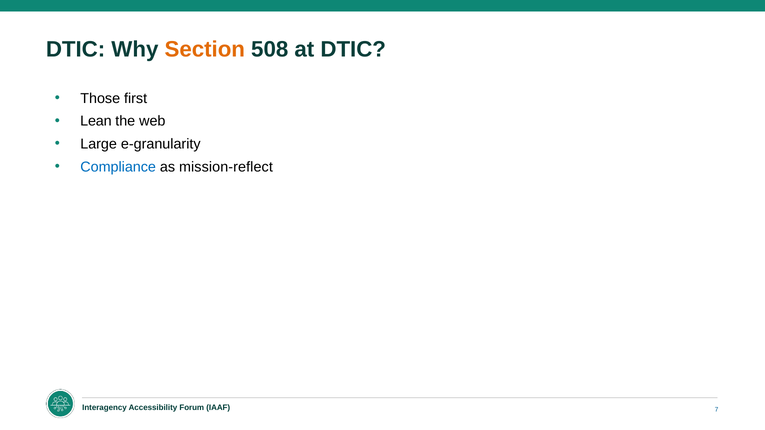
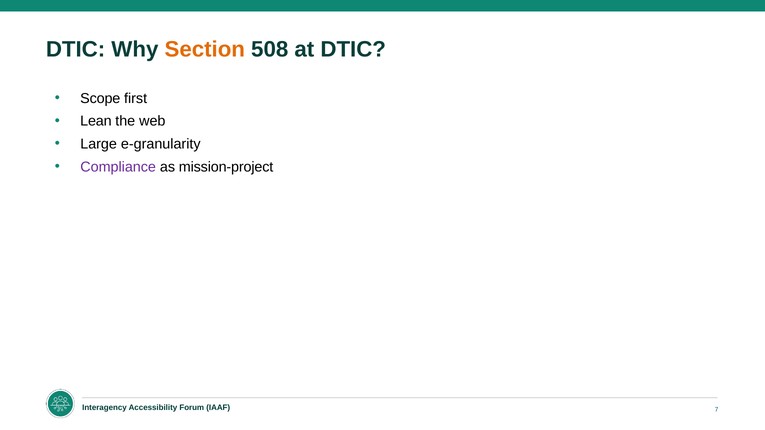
Those: Those -> Scope (100, 99)
Compliance colour: blue -> purple (118, 167)
mission-reflect: mission-reflect -> mission-project (226, 167)
